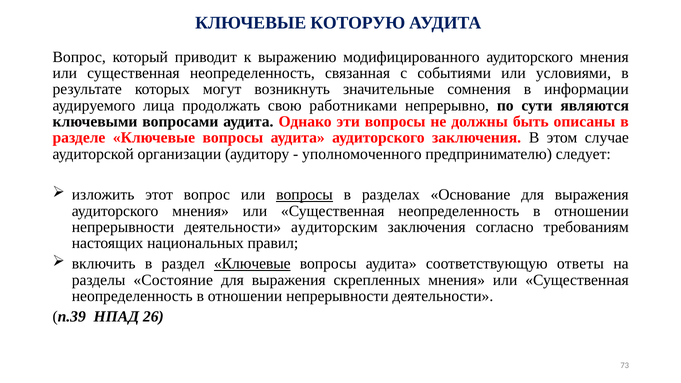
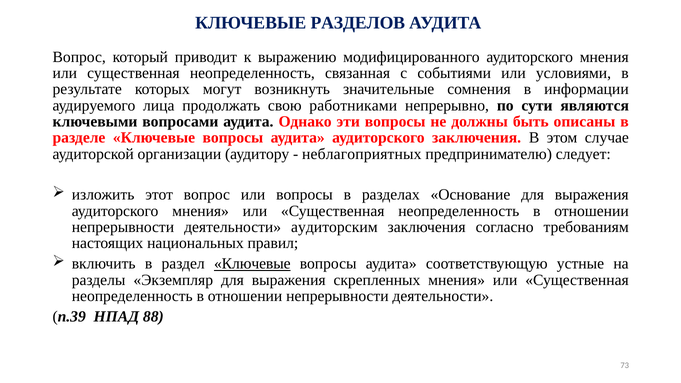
КОТОРУЮ: КОТОРУЮ -> РАЗДЕЛОВ (358, 23)
уполномоченного: уполномоченного -> неблагоприятных (362, 154)
вопросы underline: present -> none (304, 195)
ответы: ответы -> устные (580, 264)
Состояние: Состояние -> Экземпляр (173, 280)
26: 26 -> 88 (153, 317)
